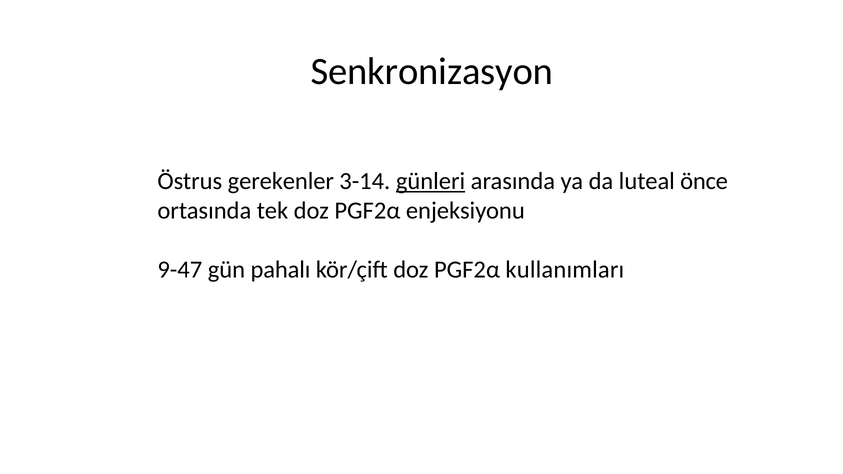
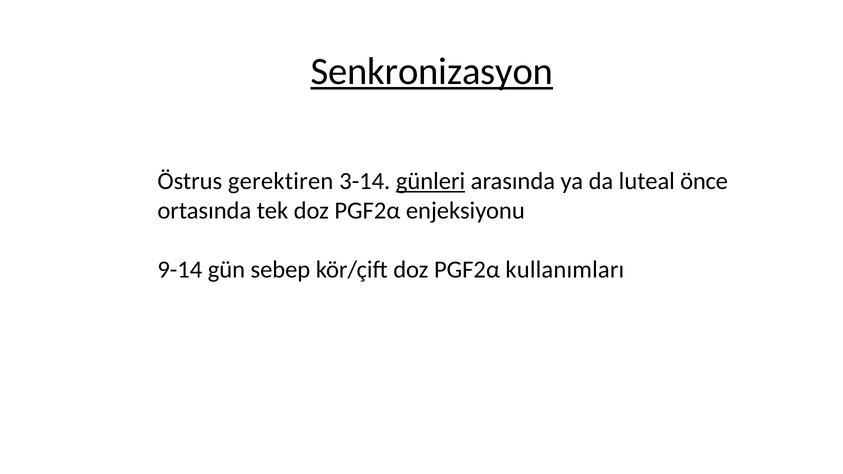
Senkronizasyon underline: none -> present (432, 72)
gerekenler: gerekenler -> gerektiren (281, 181)
9-47: 9-47 -> 9-14 (180, 270)
pahalı: pahalı -> sebep (280, 270)
